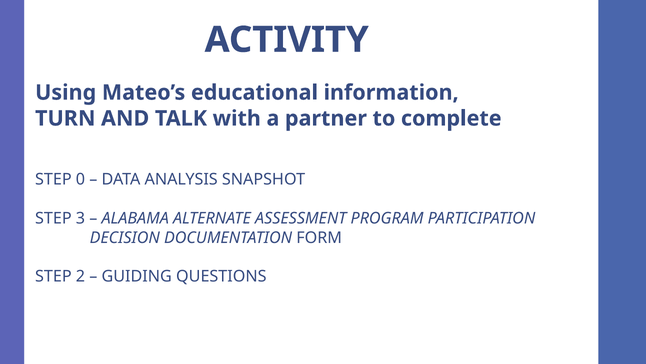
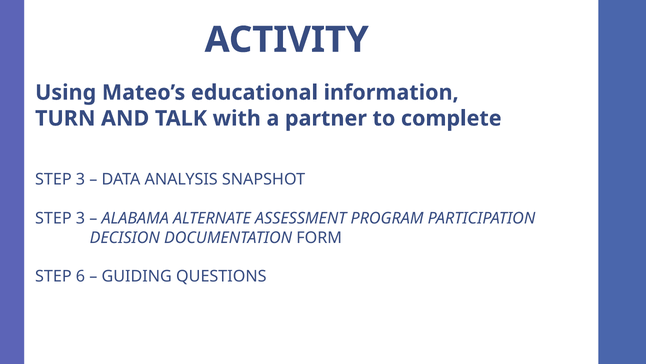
0: 0 -> 3 (80, 179)
2: 2 -> 6 (80, 276)
